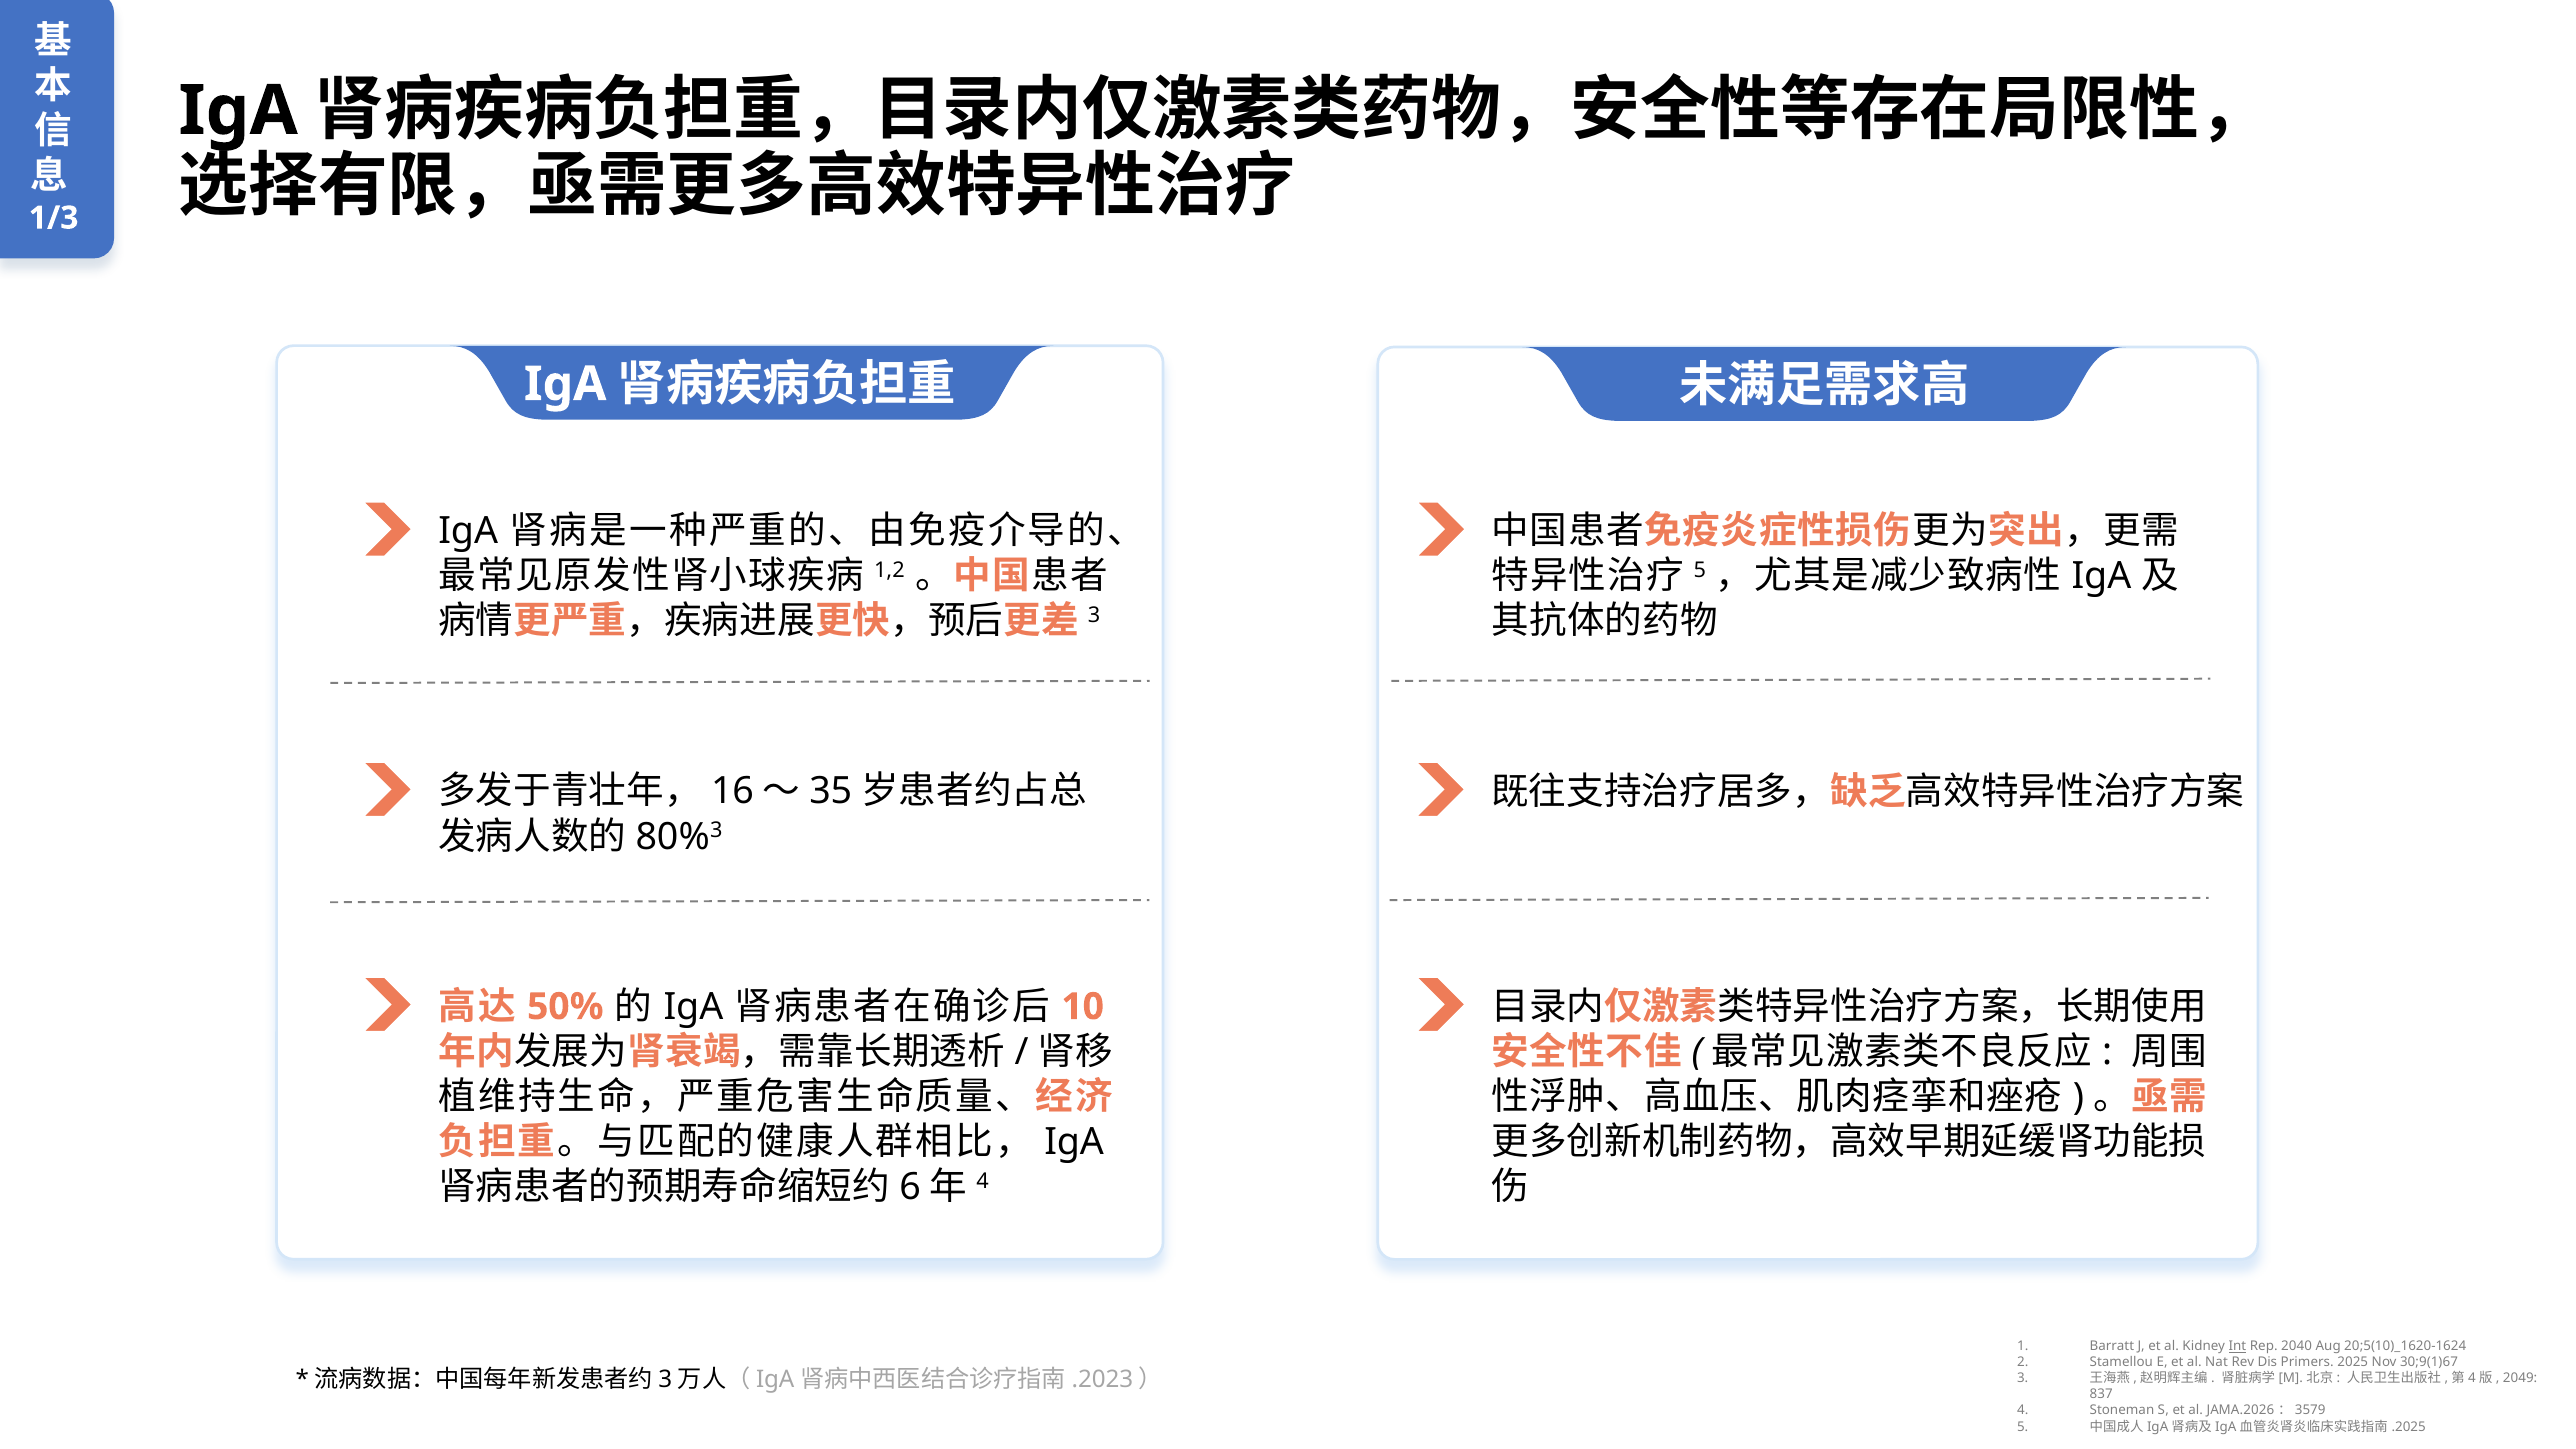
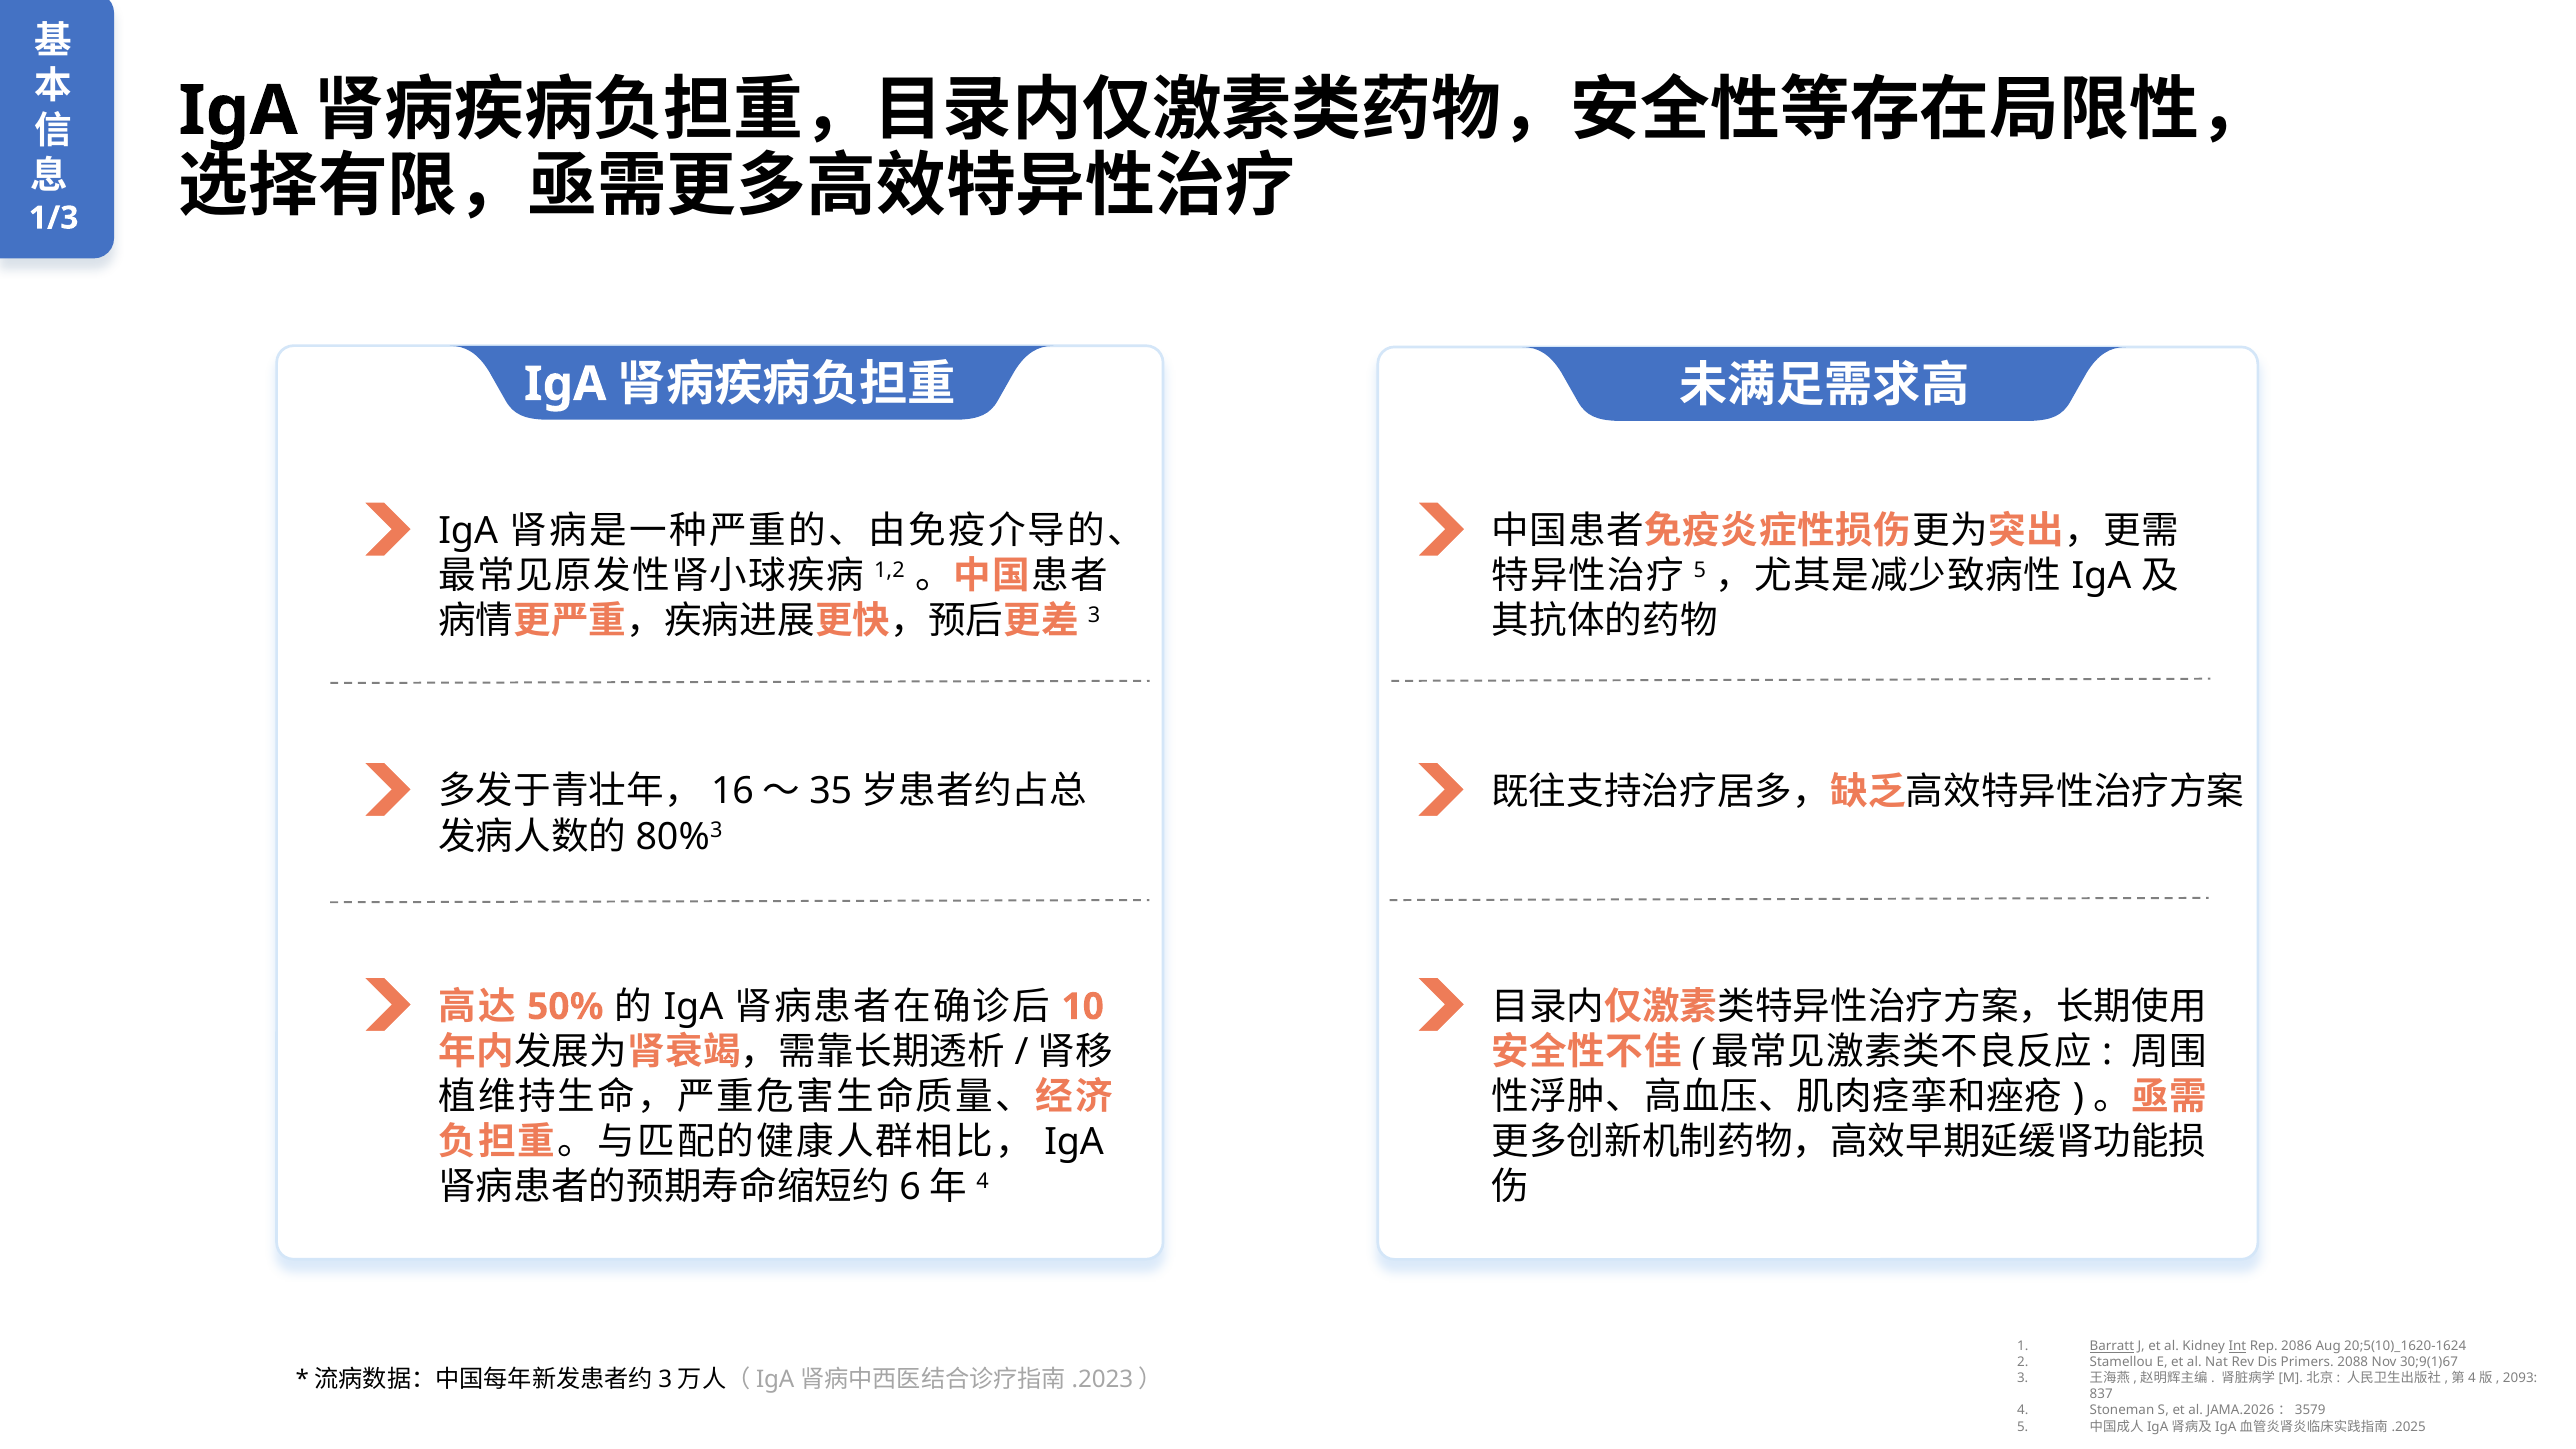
Barratt underline: none -> present (2112, 1346)
2040: 2040 -> 2086 (2297, 1346)
2025: 2025 -> 2088 (2353, 1362)
2049: 2049 -> 2093 (2520, 1378)
